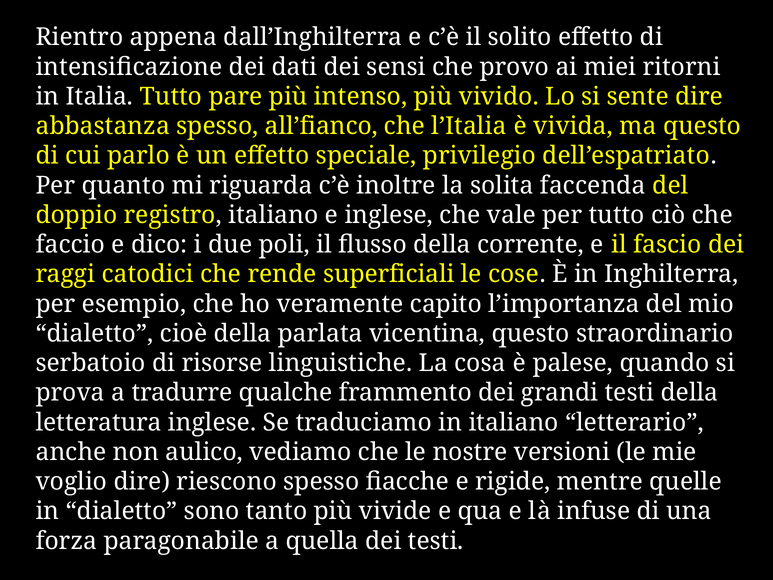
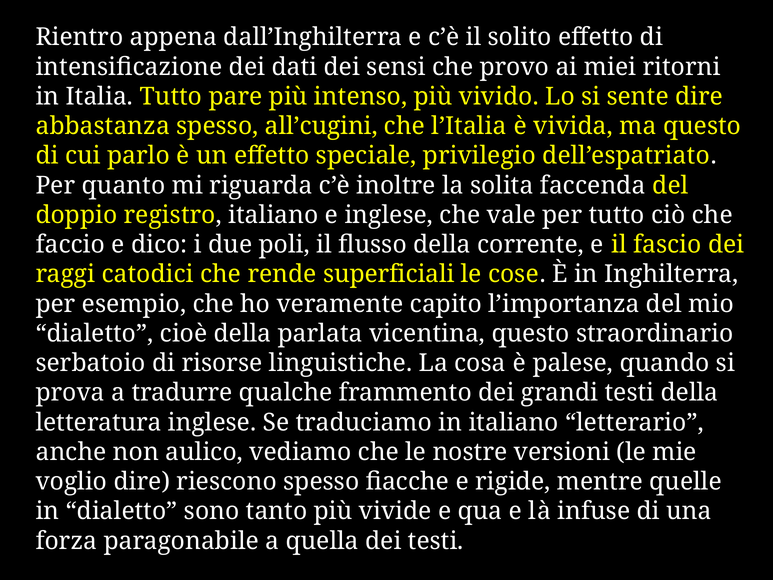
all’fianco: all’fianco -> all’cugini (321, 126)
